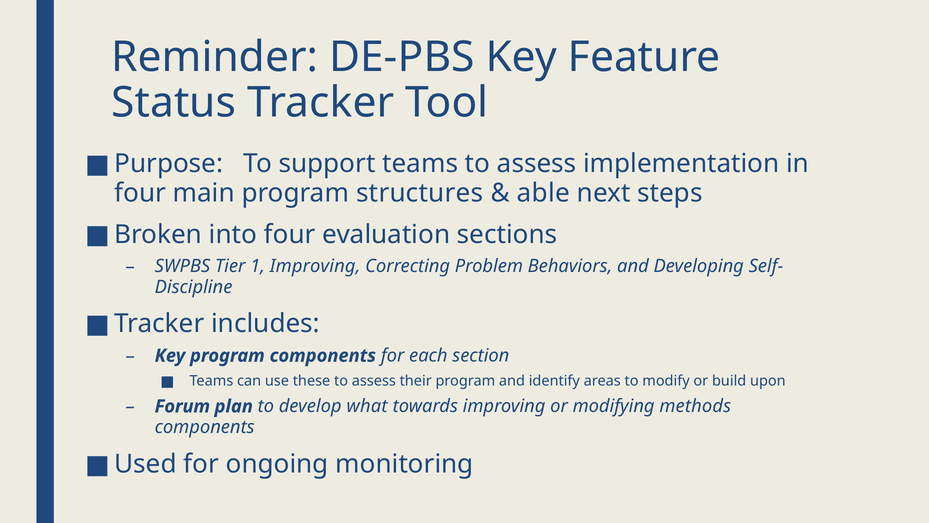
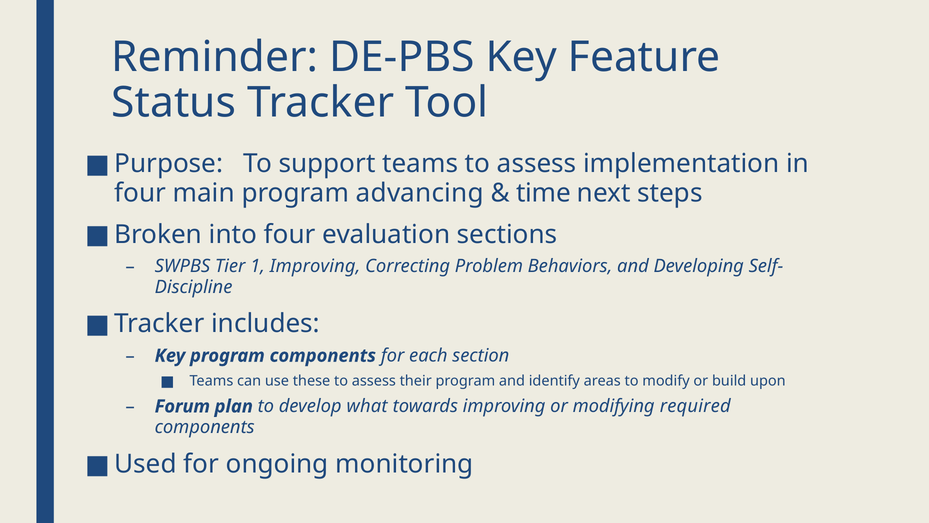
structures: structures -> advancing (420, 193)
able: able -> time (544, 193)
methods: methods -> required (695, 406)
